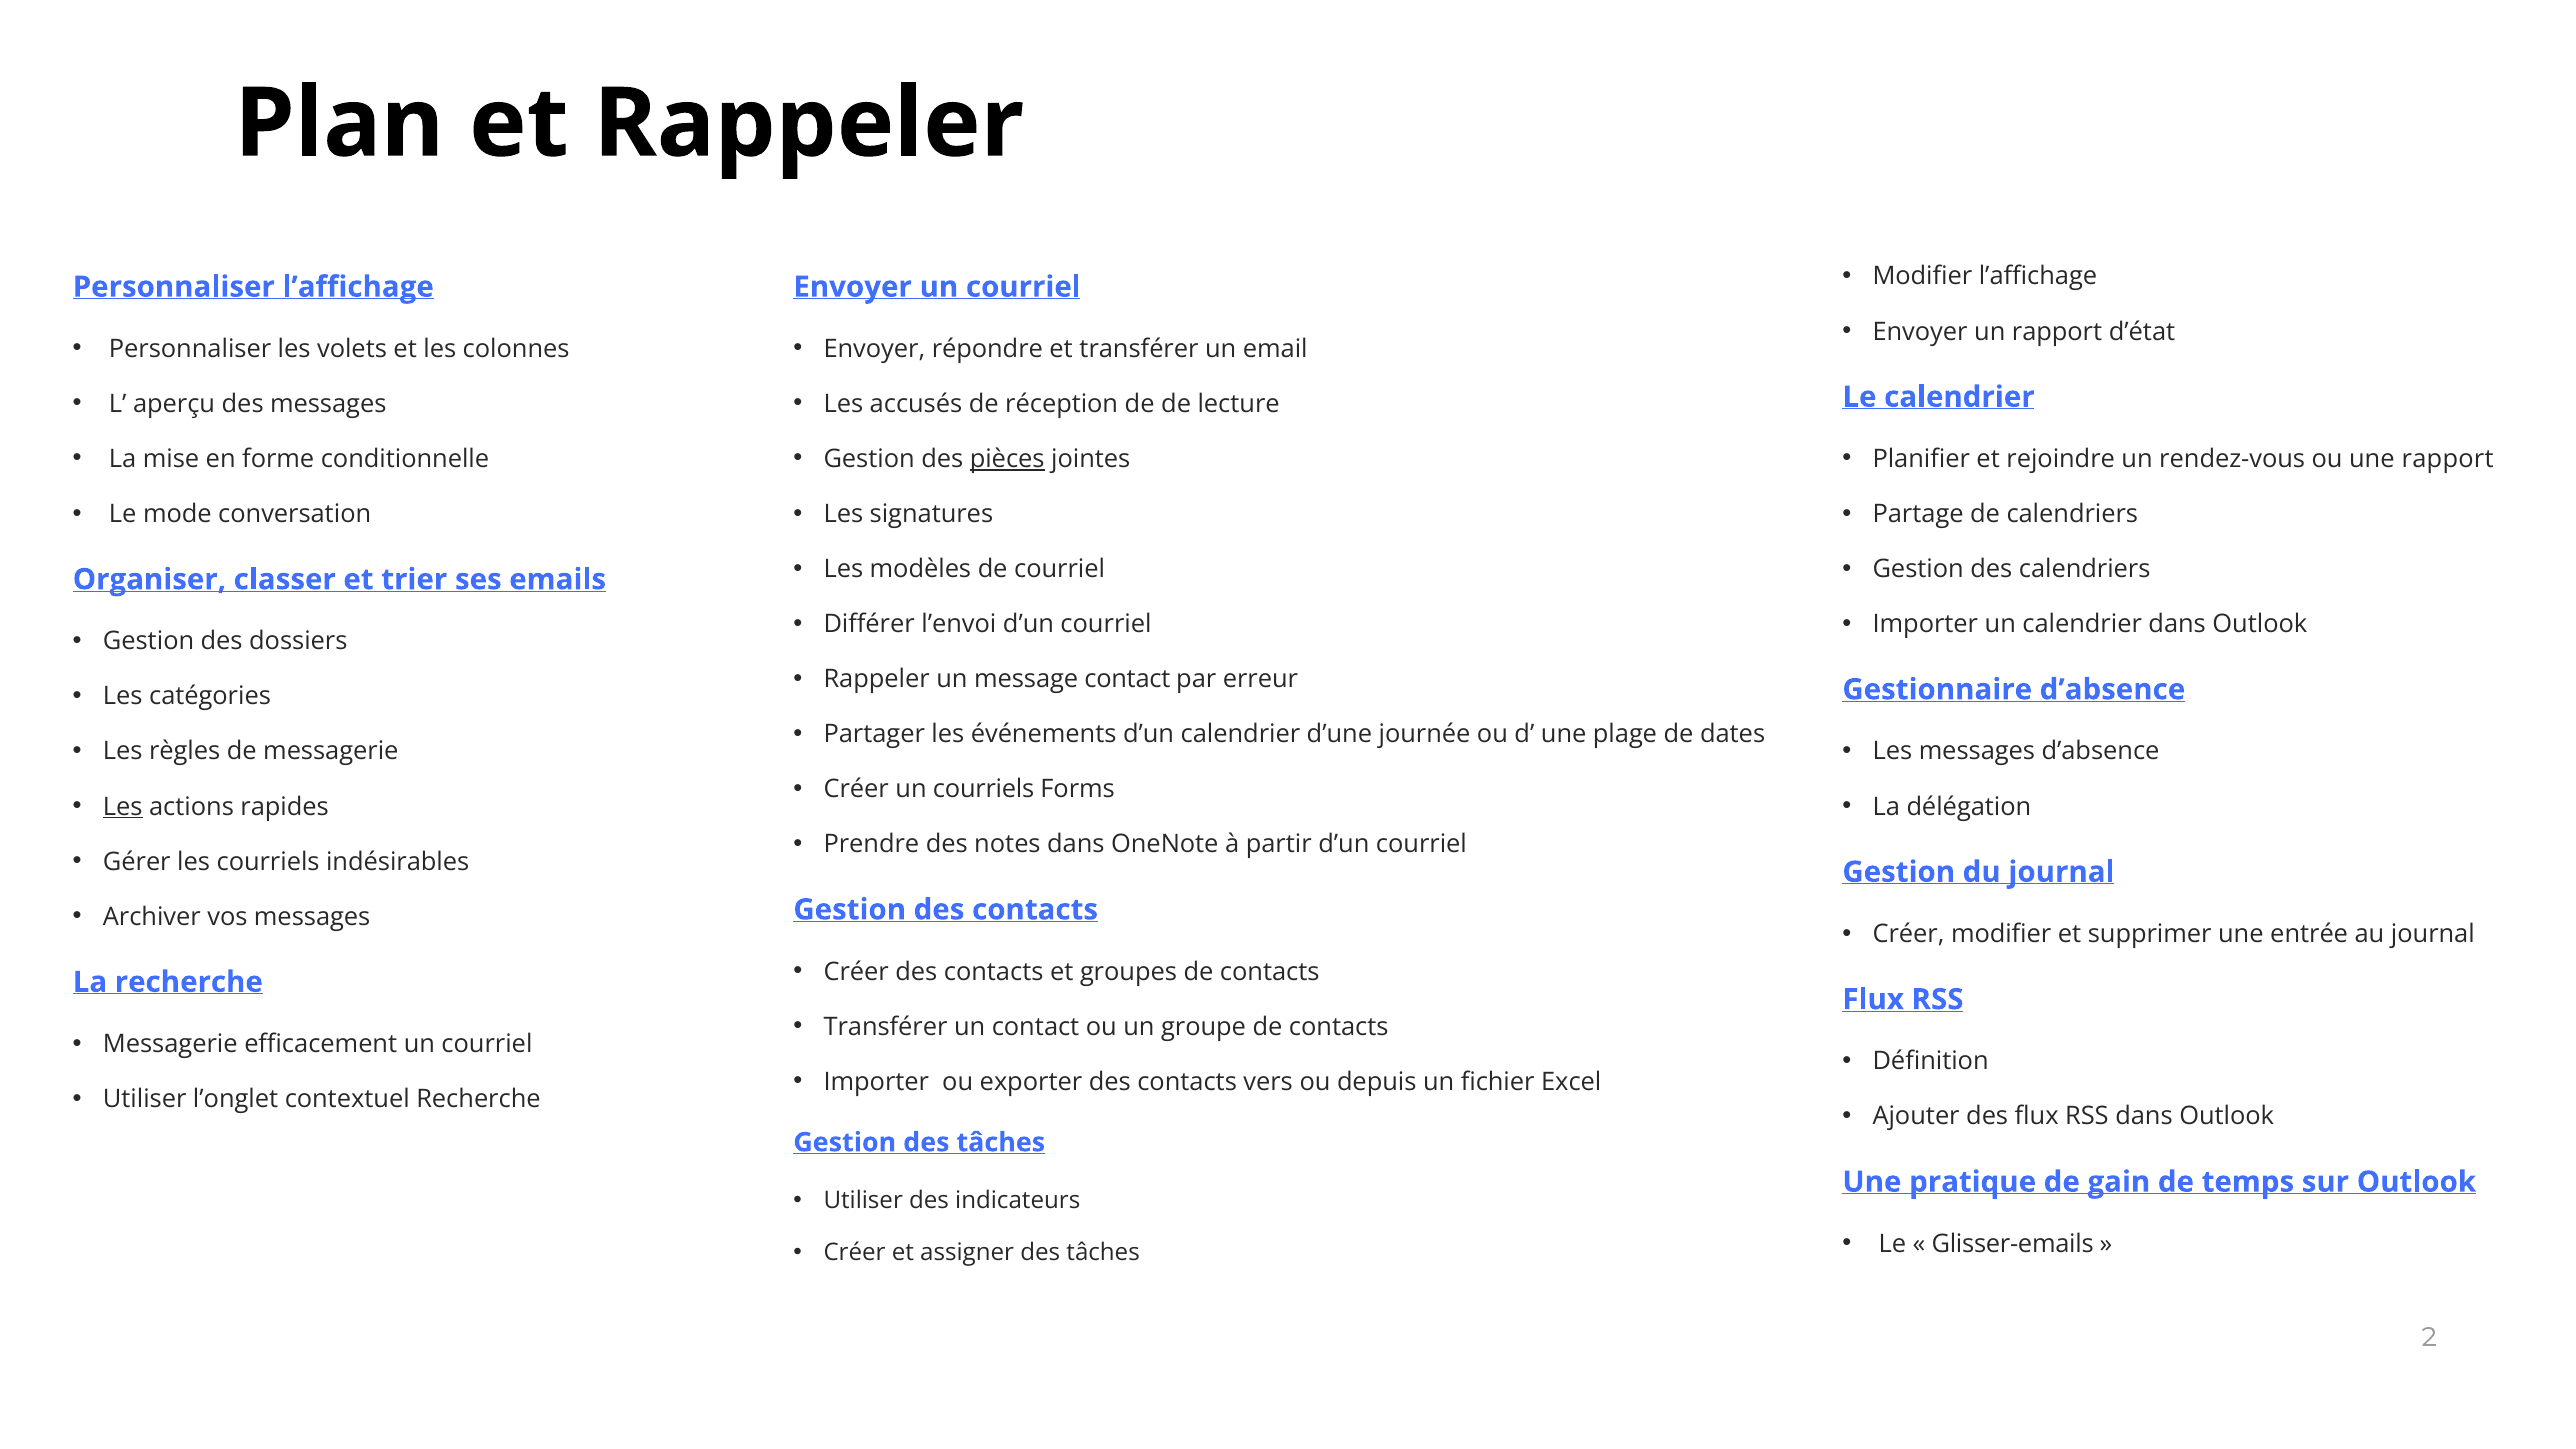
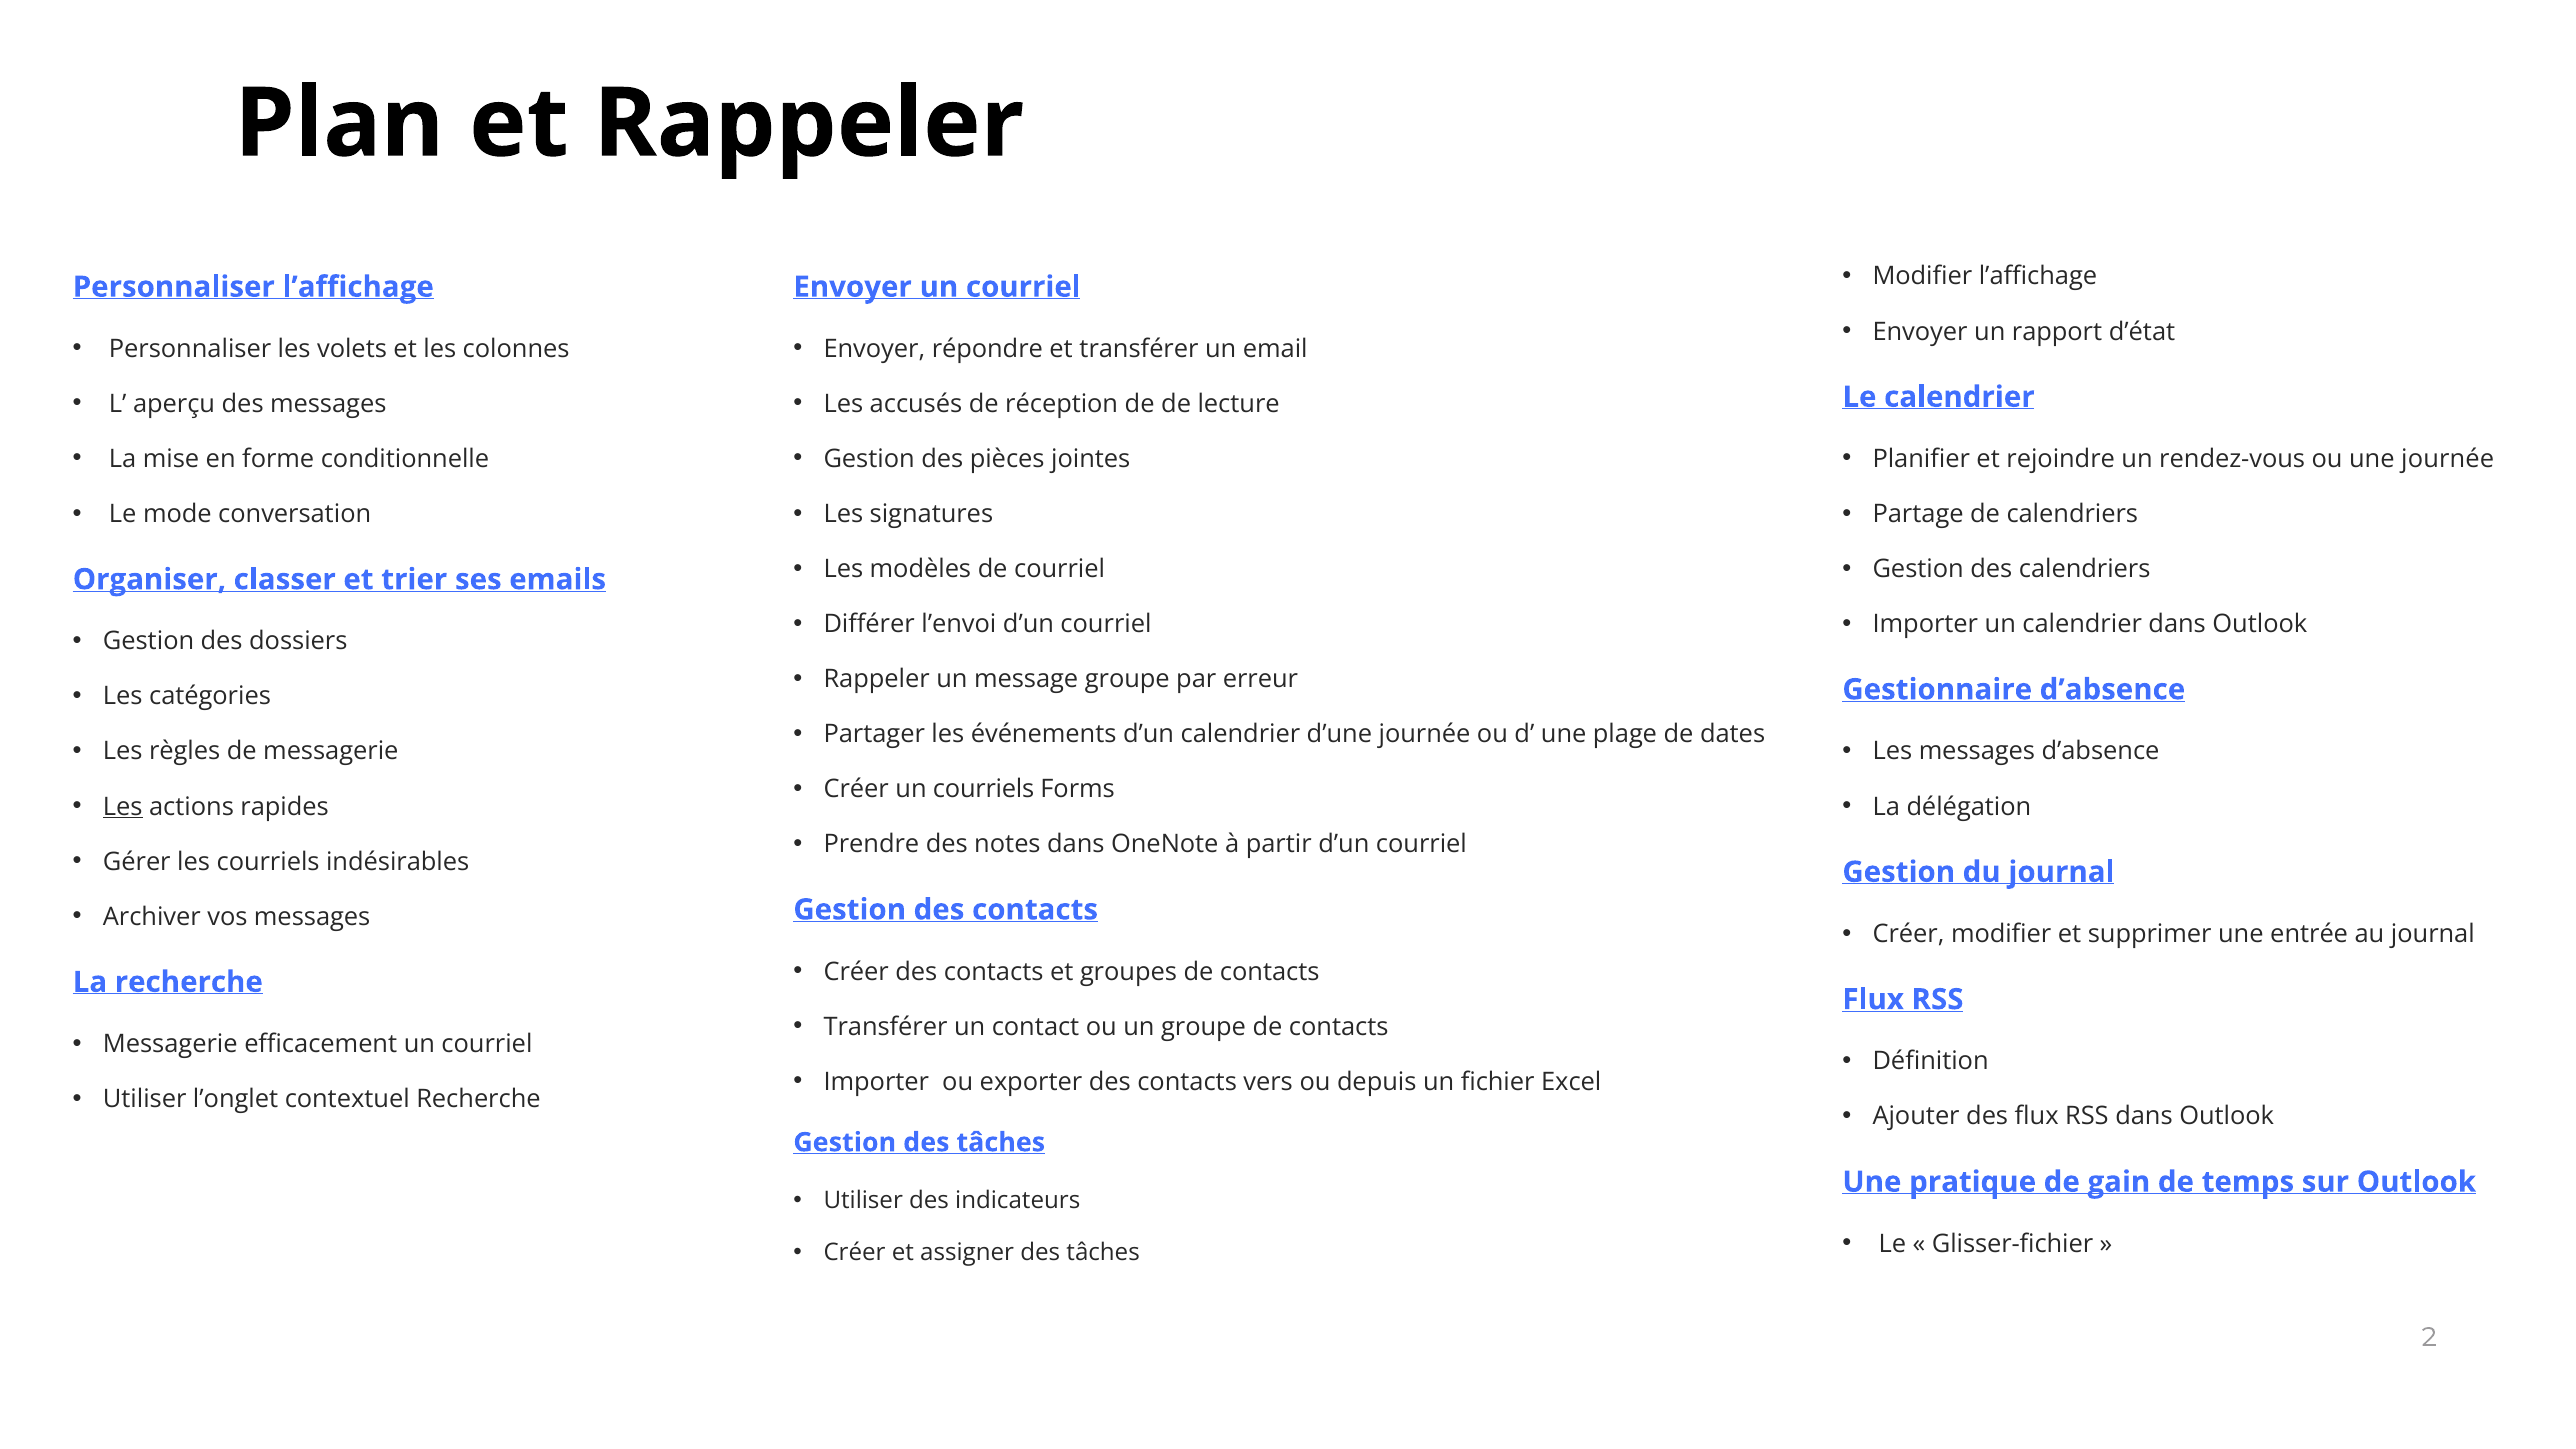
pièces underline: present -> none (1007, 459)
une rapport: rapport -> journée (2448, 459)
message contact: contact -> groupe (1127, 679)
Glisser-emails: Glisser-emails -> Glisser-fichier (2013, 1244)
